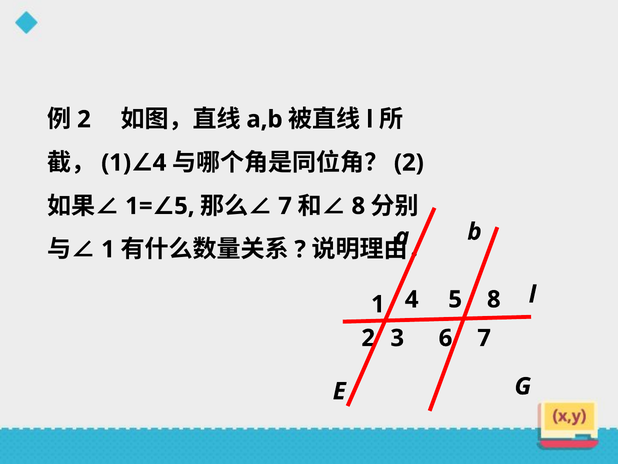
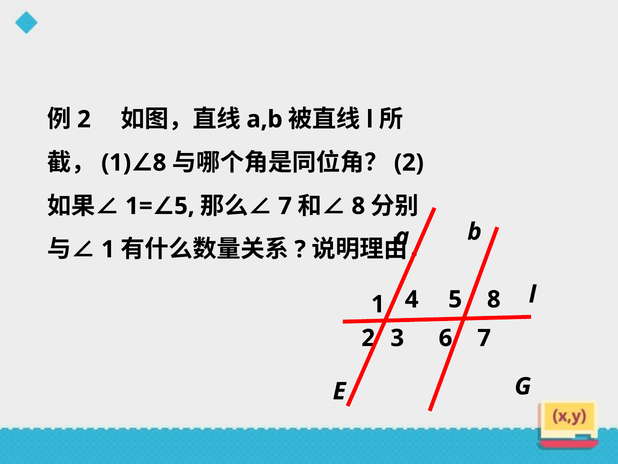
1 4: 4 -> 8 (160, 163)
